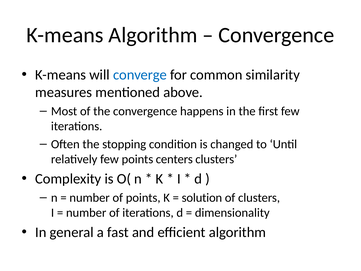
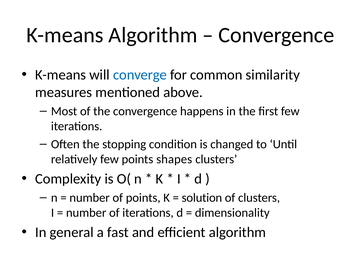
centers: centers -> shapes (174, 159)
